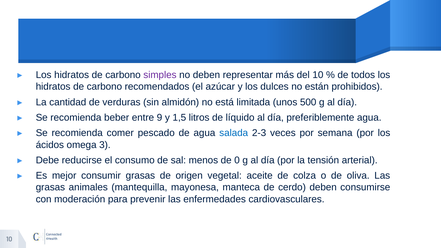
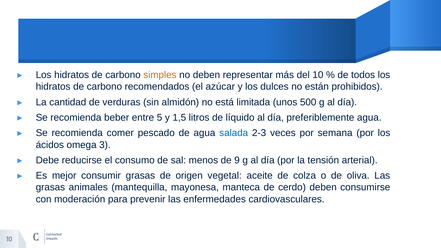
simples colour: purple -> orange (160, 75)
9: 9 -> 5 (160, 118)
0: 0 -> 9 (237, 160)
